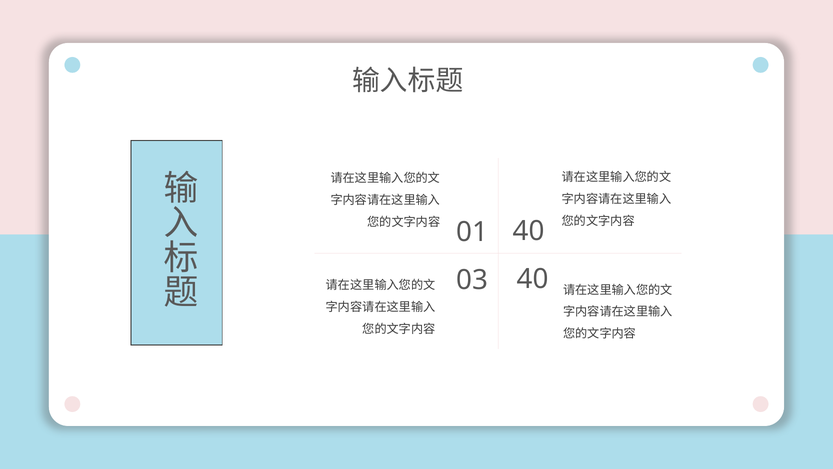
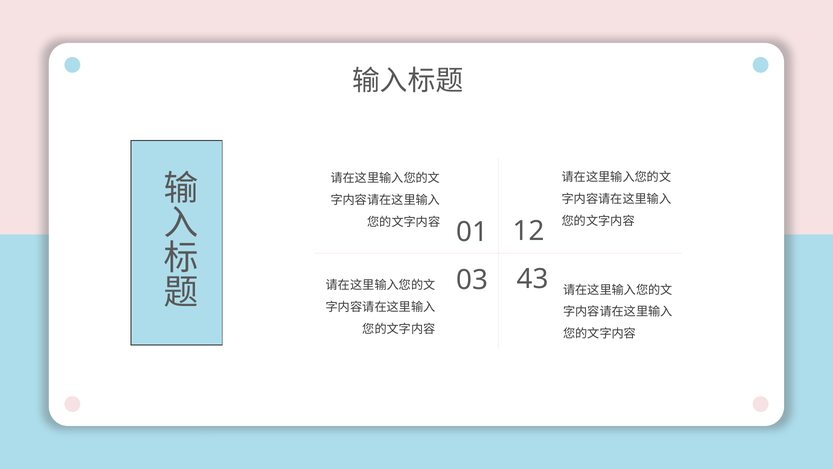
01 40: 40 -> 12 (529, 231)
03 40: 40 -> 43 (533, 279)
